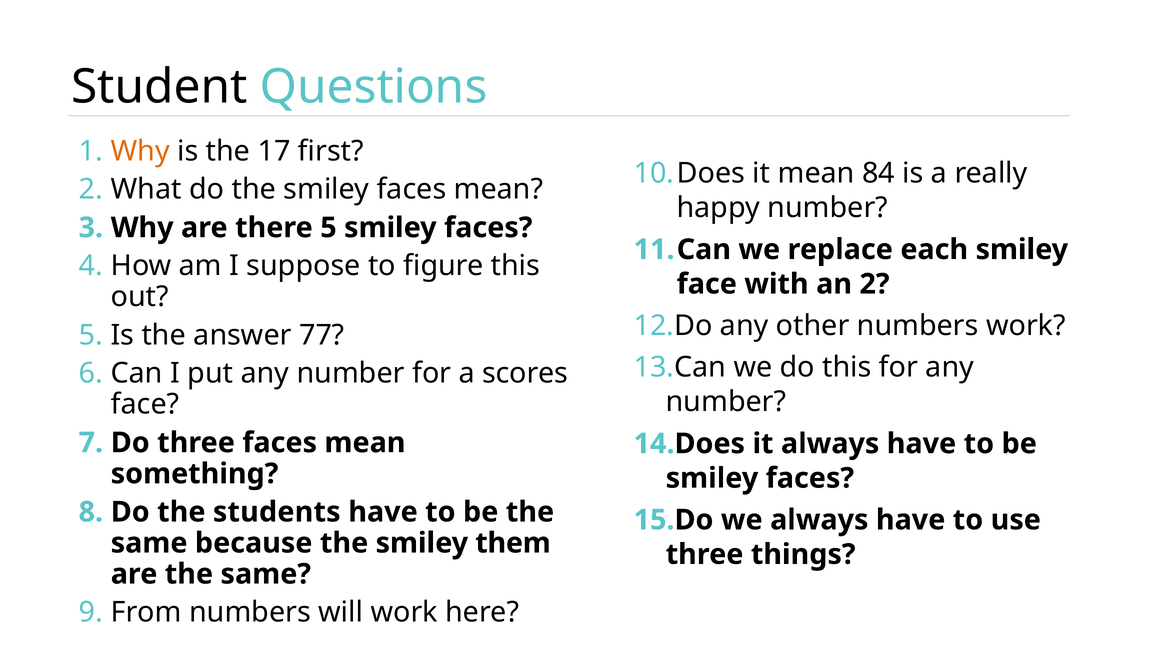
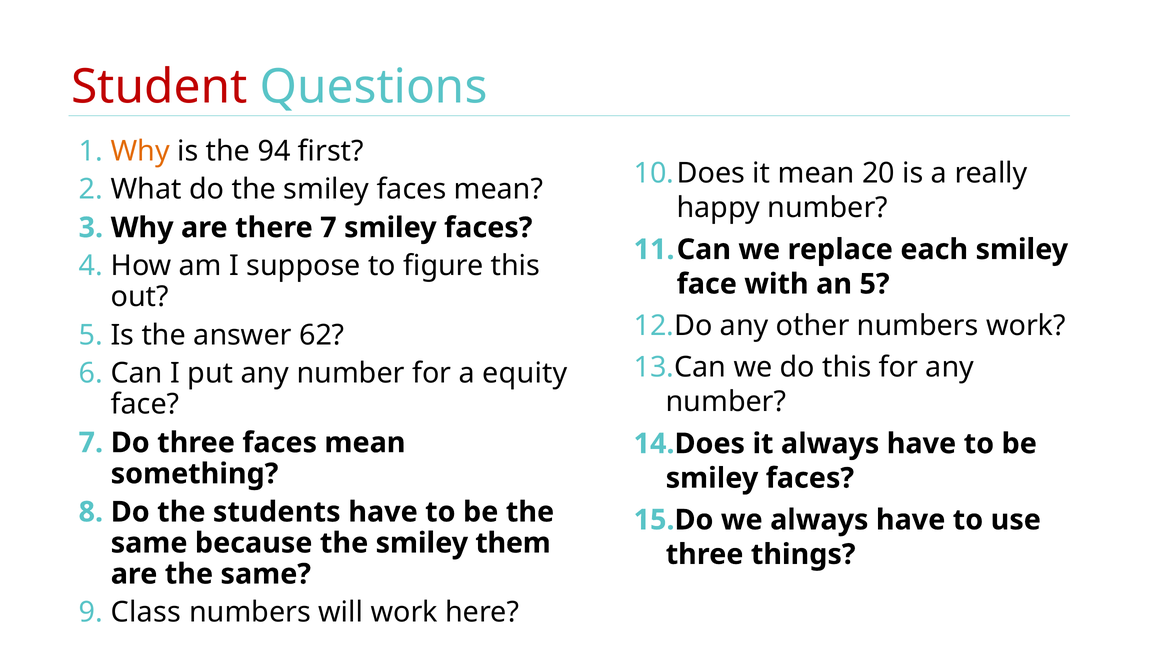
Student colour: black -> red (159, 87)
17: 17 -> 94 (274, 151)
84: 84 -> 20 (878, 173)
there 5: 5 -> 7 (328, 227)
an 2: 2 -> 5 (875, 284)
77: 77 -> 62 (322, 335)
scores: scores -> equity (525, 373)
From: From -> Class (146, 612)
